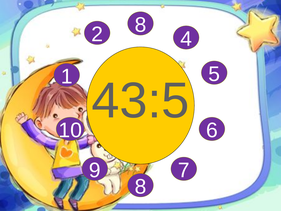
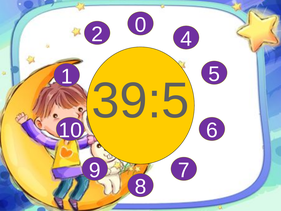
2 8: 8 -> 0 (140, 25)
43:5: 43:5 -> 39:5 (140, 101)
